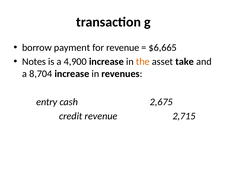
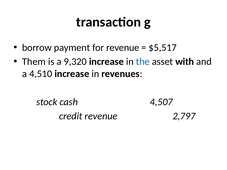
$6,665: $6,665 -> $5,517 (163, 48)
Notes: Notes -> Them (34, 62)
4,900: 4,900 -> 9,320 (75, 62)
the colour: orange -> blue (143, 62)
take: take -> with (185, 62)
8,704: 8,704 -> 4,510 (41, 74)
entry: entry -> stock (47, 102)
2,675: 2,675 -> 4,507 (161, 102)
2,715: 2,715 -> 2,797 (184, 116)
